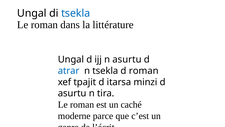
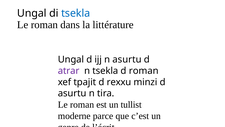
atrar colour: blue -> purple (69, 71)
itarsa: itarsa -> rexxu (119, 82)
caché: caché -> tullist (131, 104)
